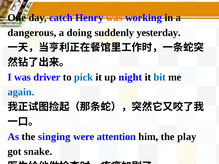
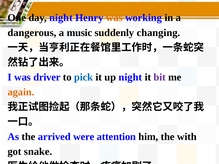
day catch: catch -> night (61, 18)
doing: doing -> music (79, 33)
yesterday: yesterday -> changing (158, 33)
bit colour: blue -> purple (160, 77)
again colour: blue -> orange (21, 92)
singing: singing -> arrived (54, 137)
play: play -> with (187, 137)
